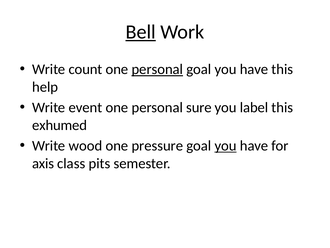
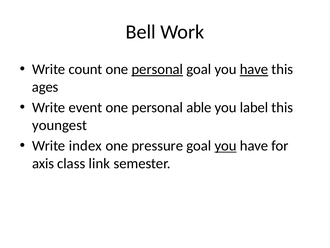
Bell underline: present -> none (141, 32)
have underline: none -> present (254, 69)
help: help -> ages (45, 87)
sure: sure -> able (199, 107)
exhumed: exhumed -> youngest (60, 125)
wood: wood -> index (85, 146)
pits: pits -> link (99, 163)
